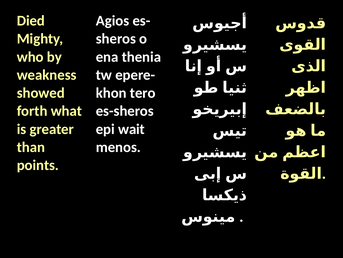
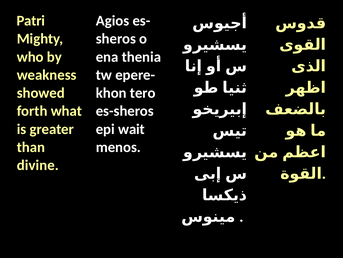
Died: Died -> Patri (31, 21)
points: points -> divine (38, 165)
